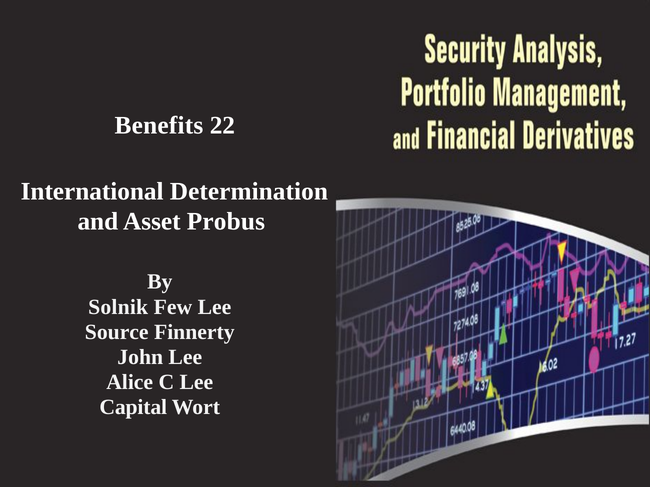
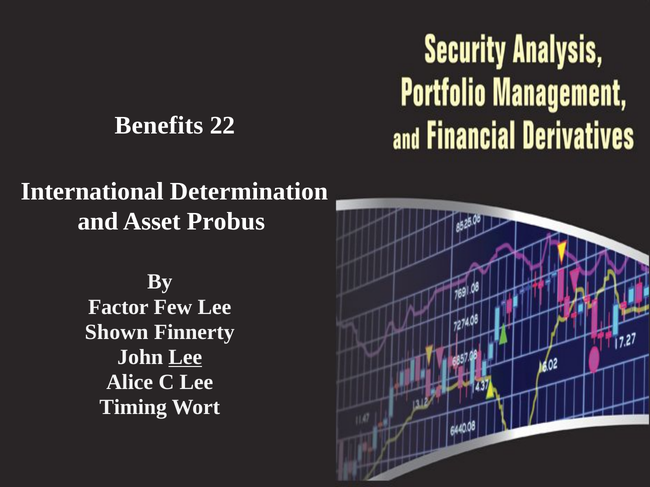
Solnik: Solnik -> Factor (118, 307)
Source: Source -> Shown (117, 332)
Lee underline: none -> present (185, 357)
Capital: Capital -> Timing (133, 408)
